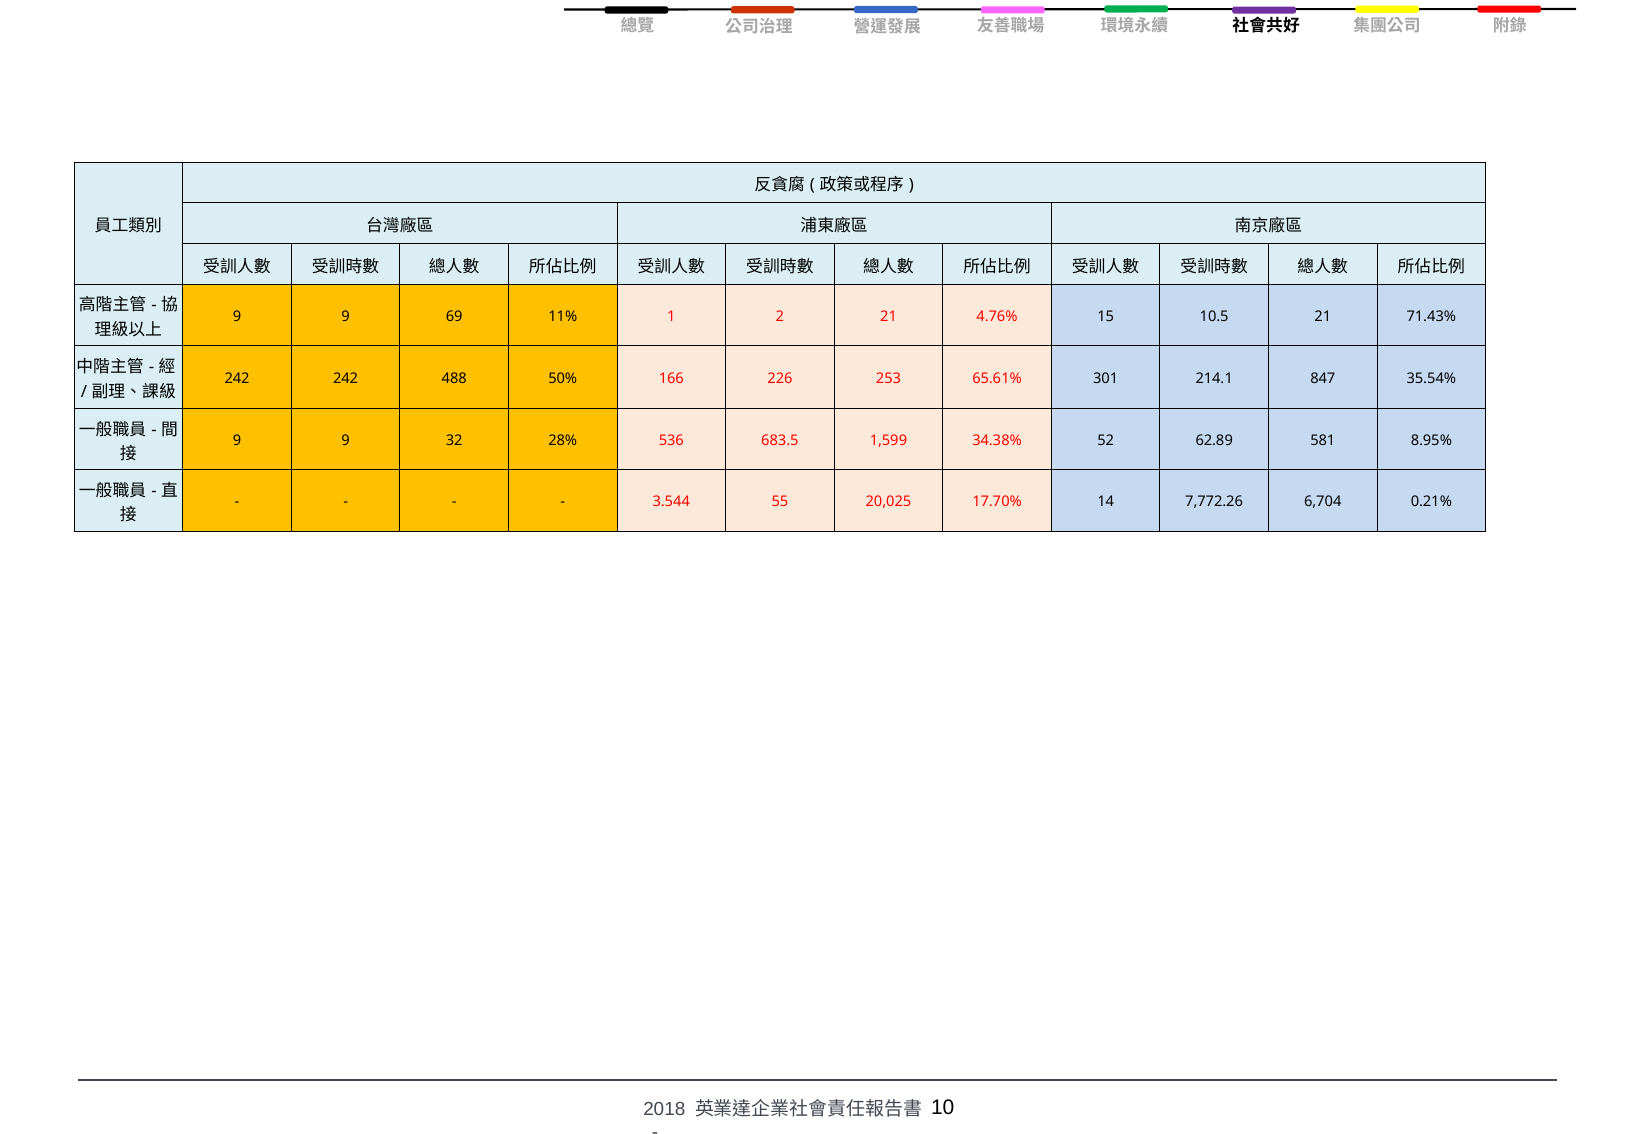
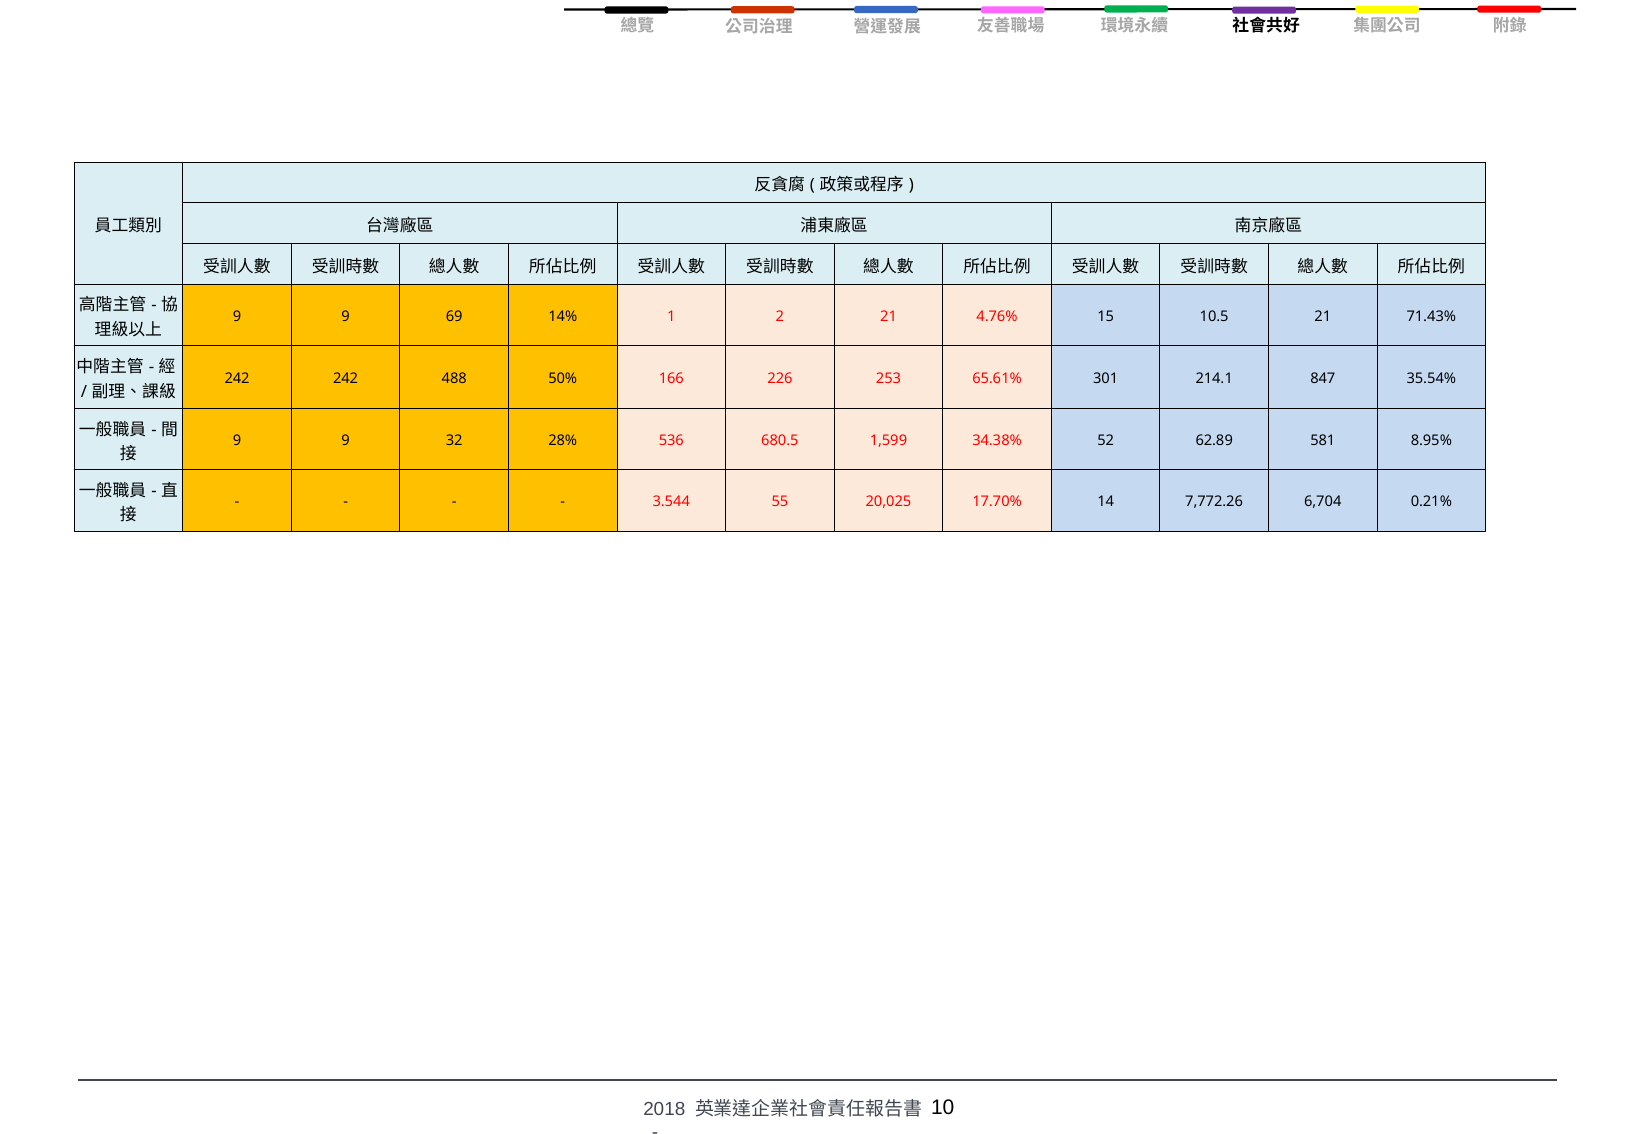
11%: 11% -> 14% (563, 317)
683.5: 683.5 -> 680.5 (780, 441)
